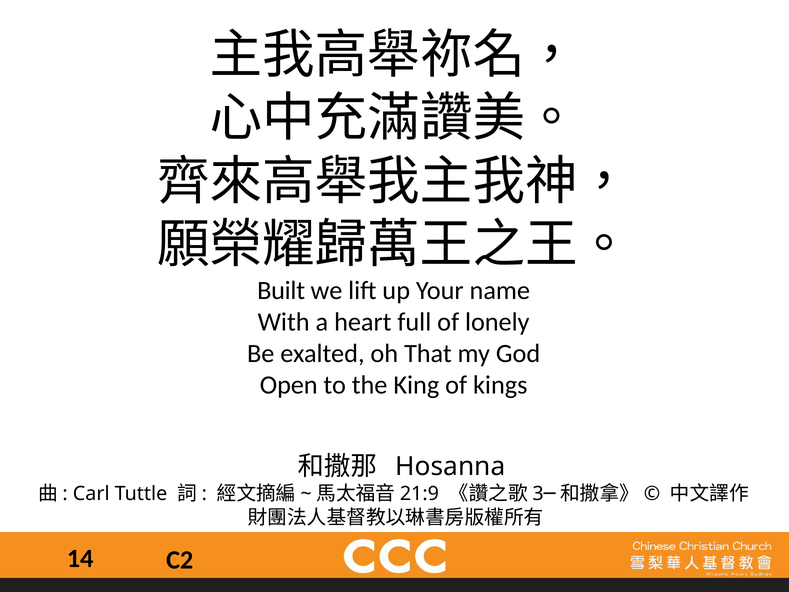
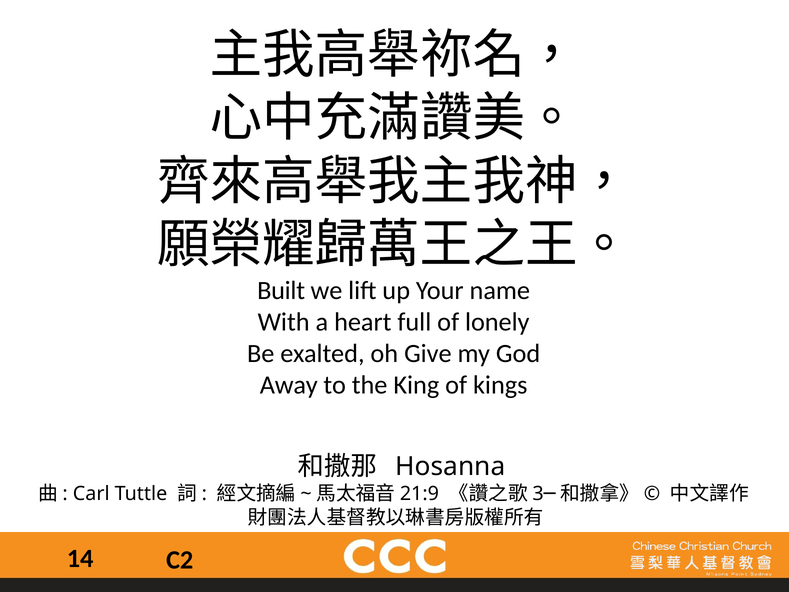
That: That -> Give (428, 353)
Open: Open -> Away (289, 385)
